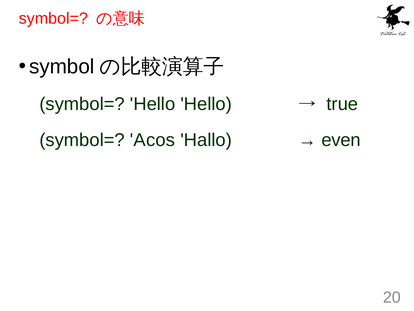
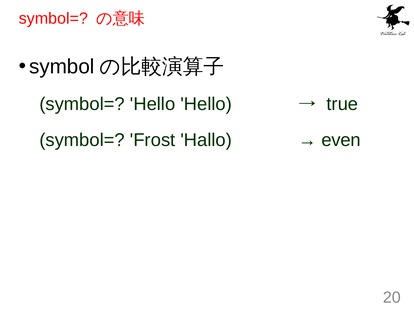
Acos: Acos -> Frost (153, 140)
